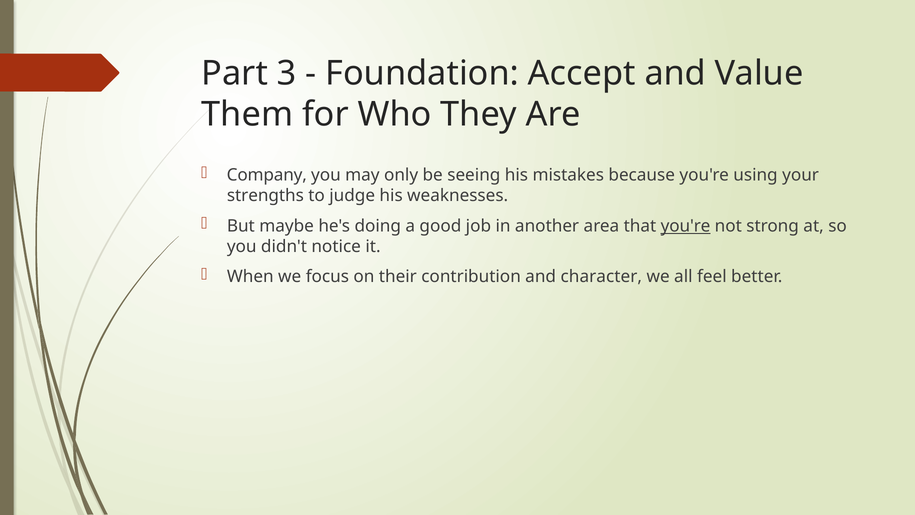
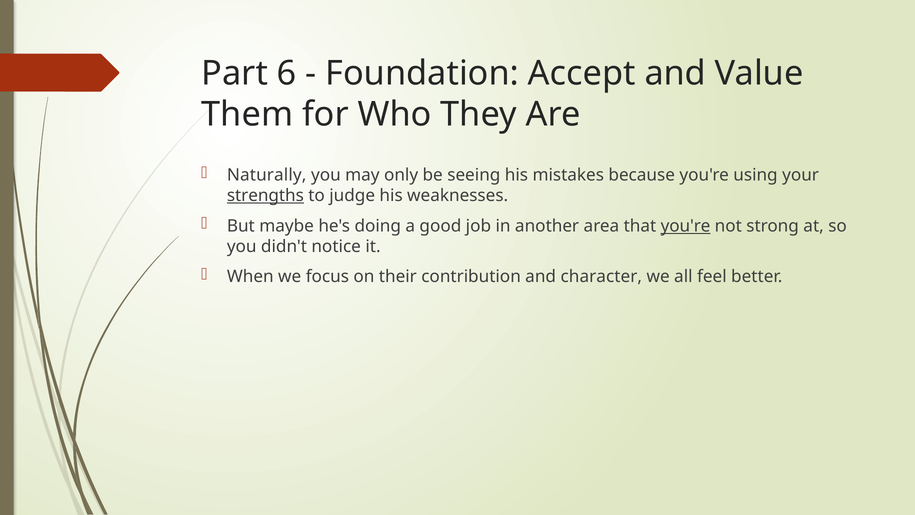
3: 3 -> 6 (287, 73)
Company: Company -> Naturally (267, 175)
strengths underline: none -> present (265, 196)
